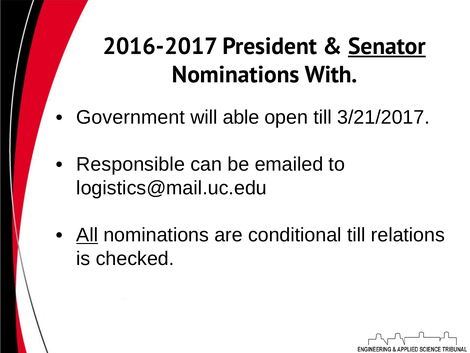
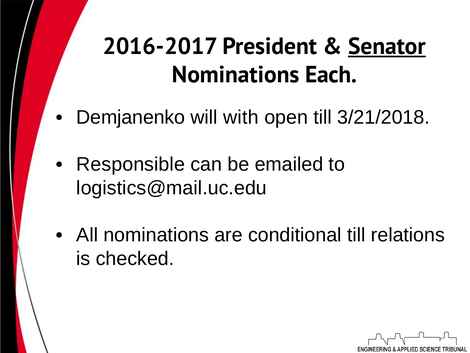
With: With -> Each (331, 74)
Government: Government -> Demjanenko (131, 117)
able: able -> with (241, 117)
3/21/2017: 3/21/2017 -> 3/21/2018 (384, 117)
All underline: present -> none (87, 235)
